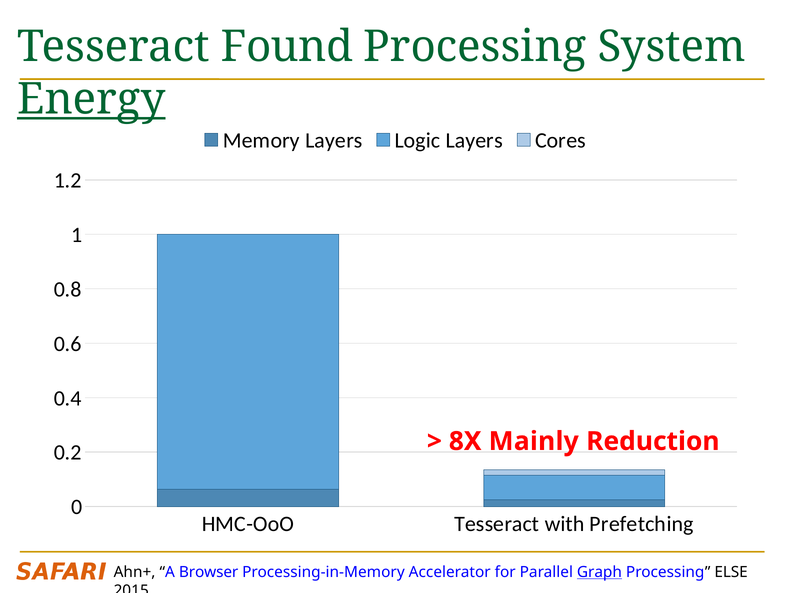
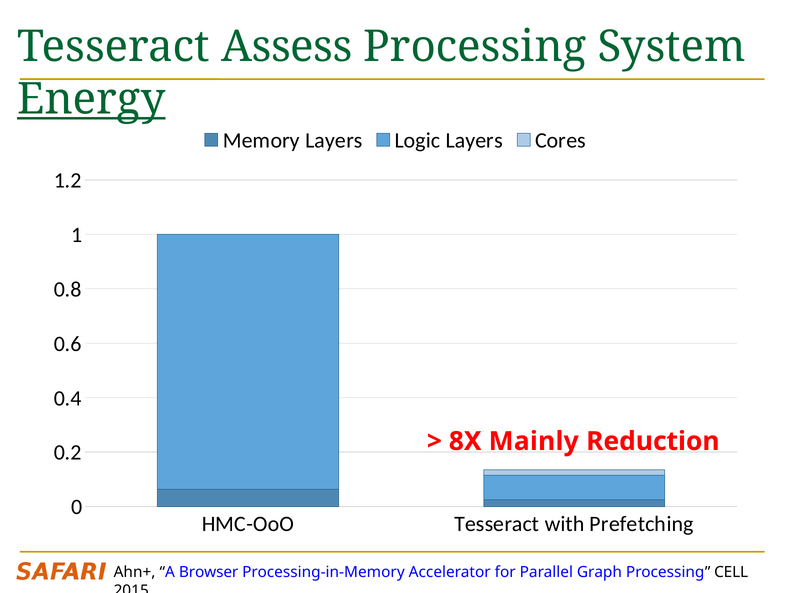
Found: Found -> Assess (287, 47)
Graph underline: present -> none (599, 572)
ELSE: ELSE -> CELL (731, 572)
